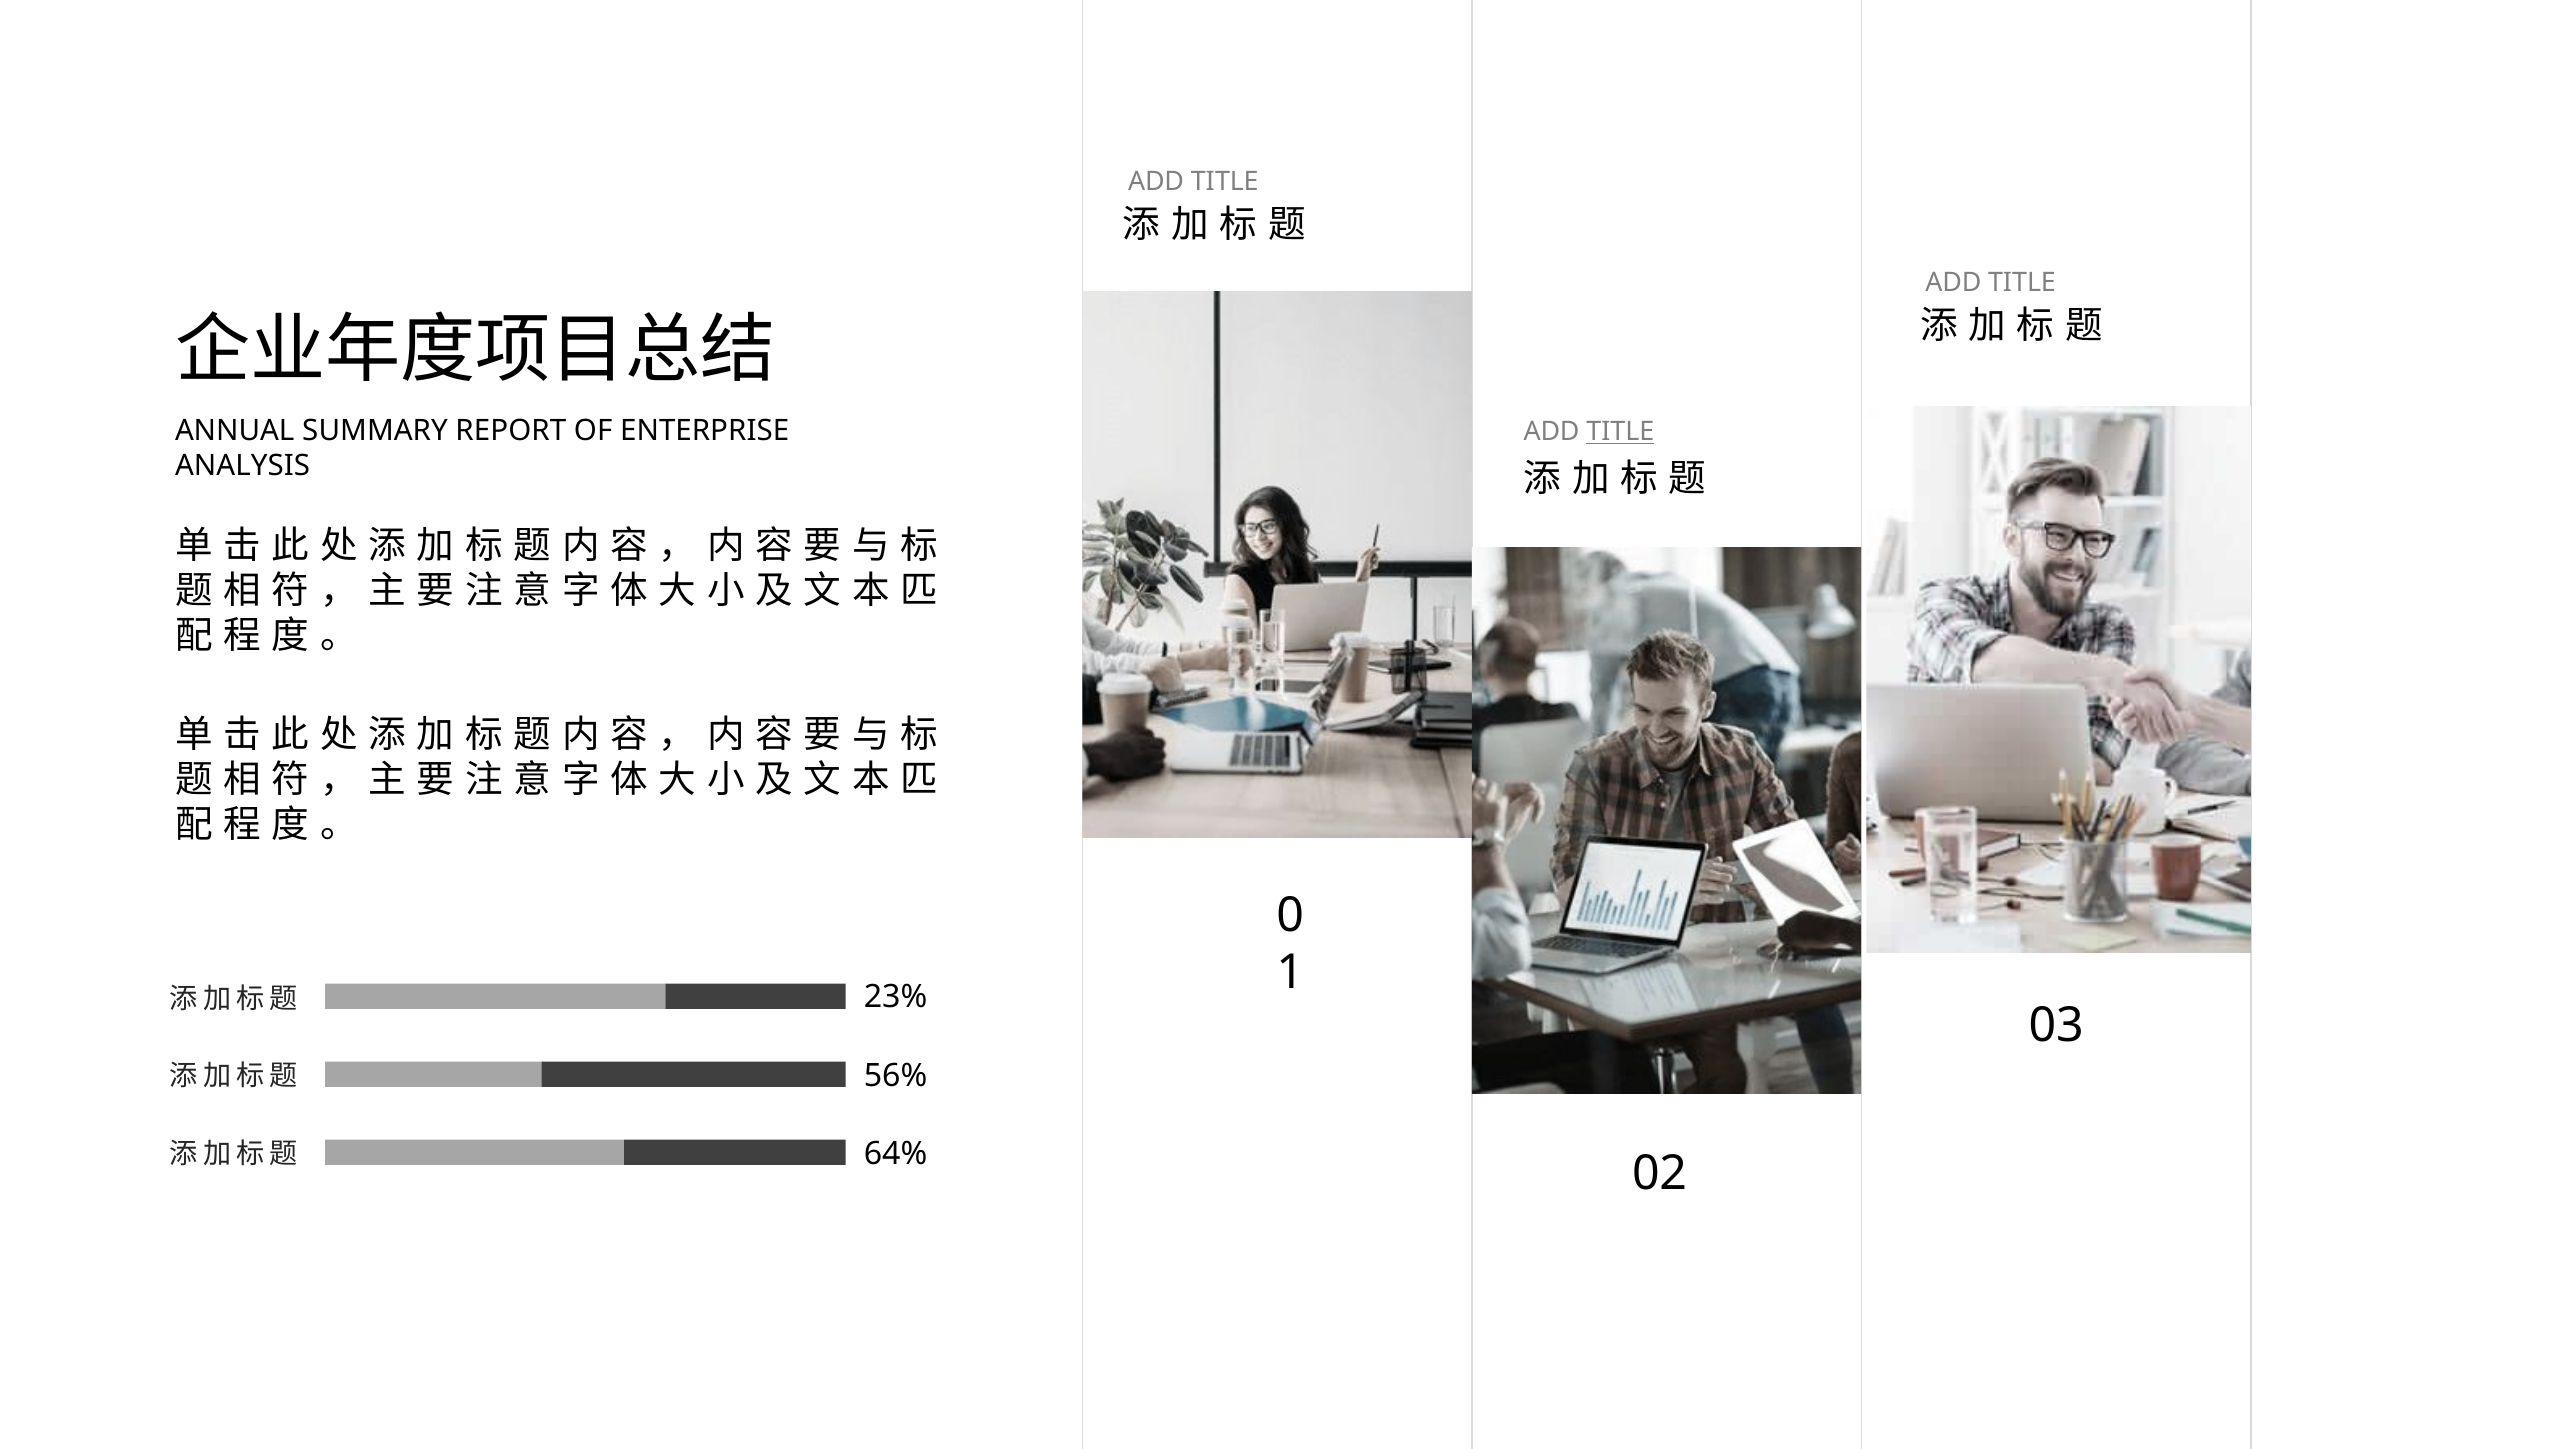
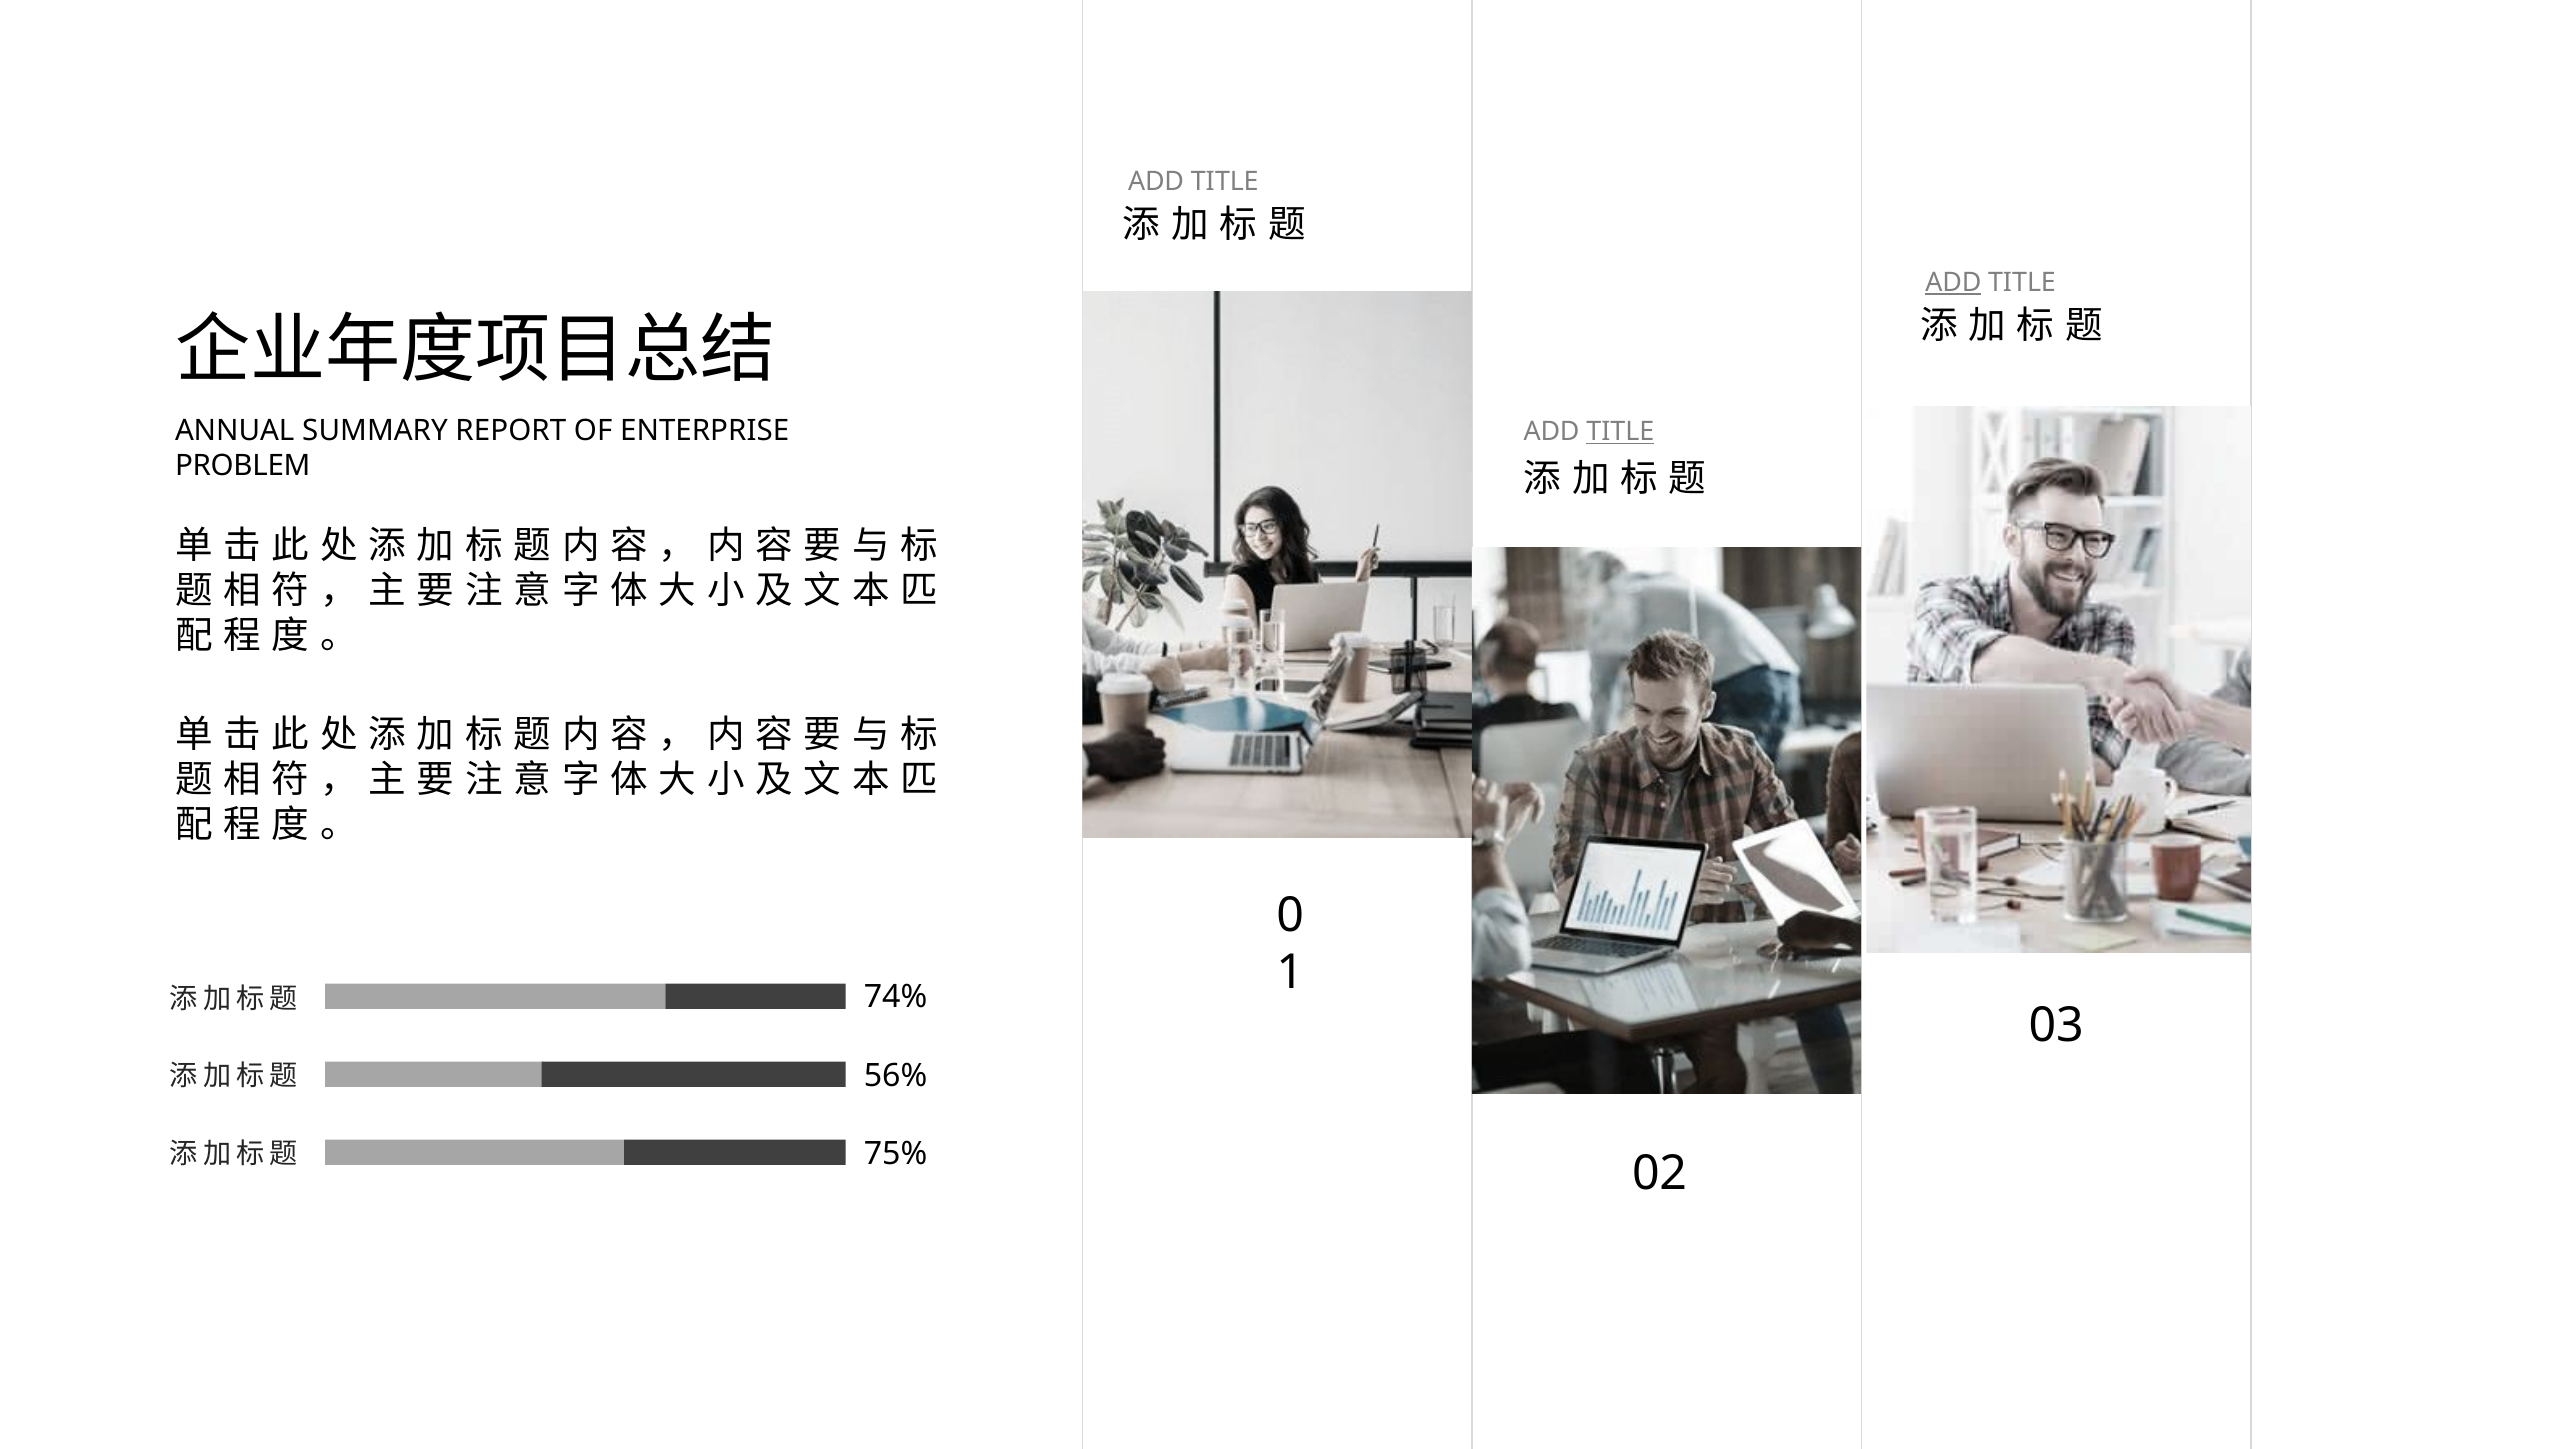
ADD underline: none -> present (1953, 283)
ANALYSIS: ANALYSIS -> PROBLEM (243, 466)
23%: 23% -> 74% (896, 997)
64%: 64% -> 75% (896, 1154)
